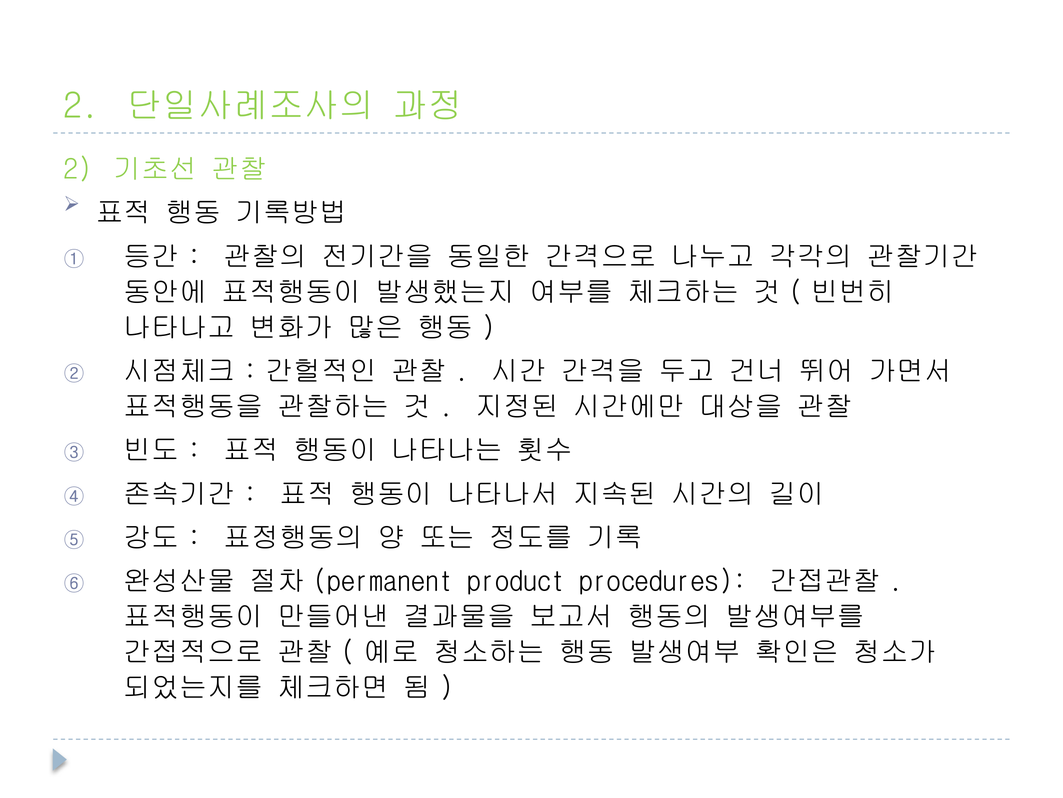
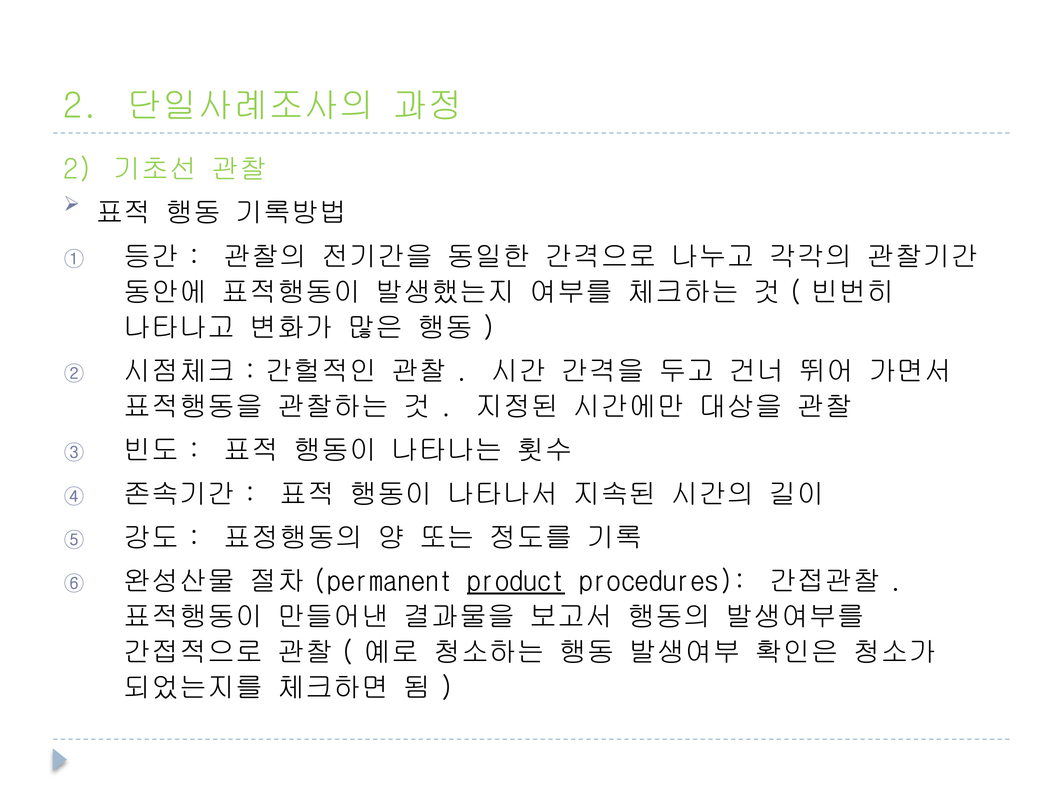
product underline: none -> present (516, 581)
